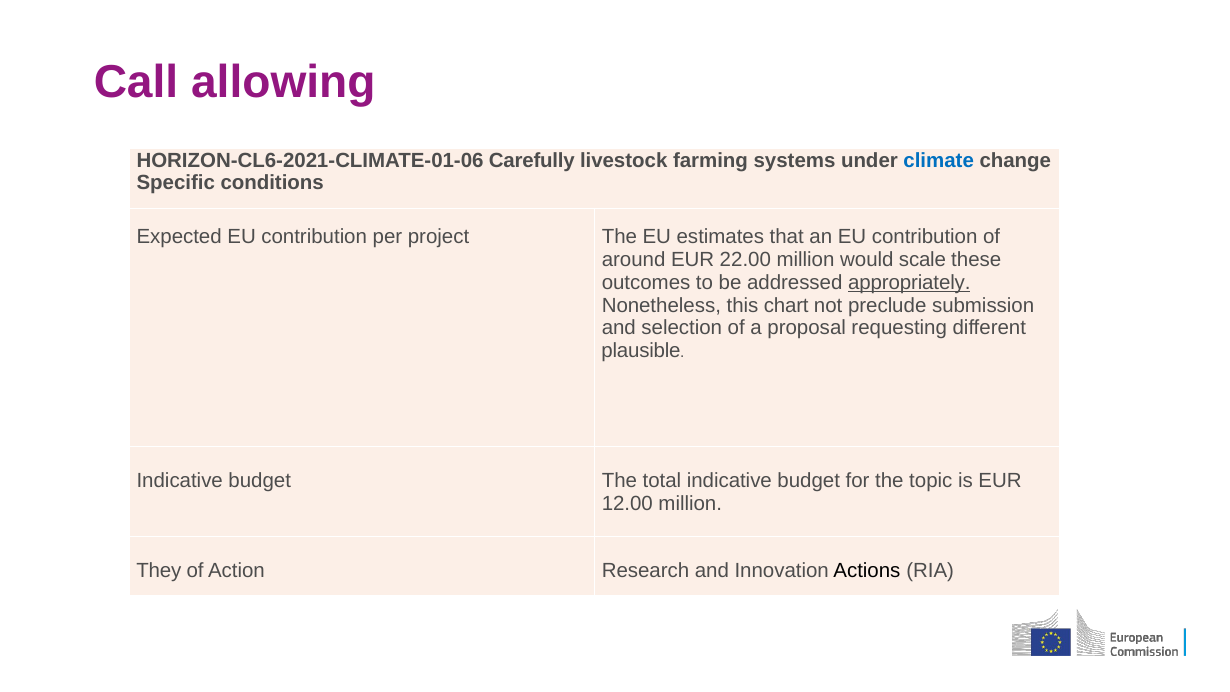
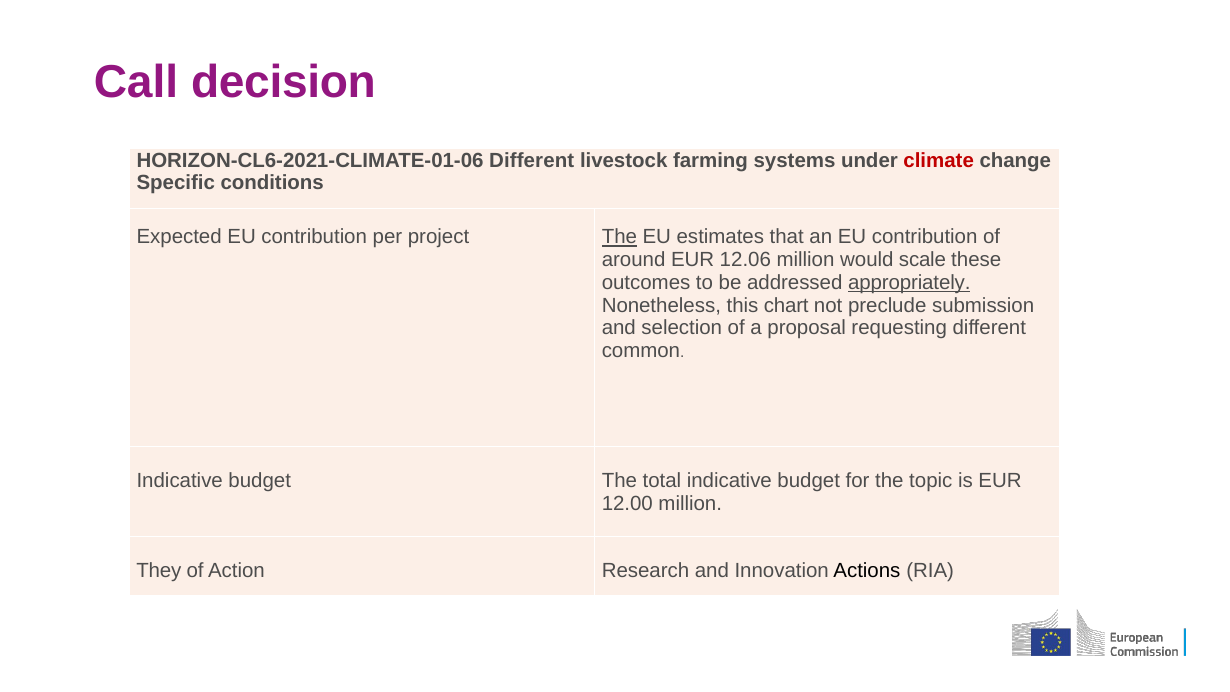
allowing: allowing -> decision (283, 83)
HORIZON-CL6-2021-CLIMATE-01-06 Carefully: Carefully -> Different (532, 160)
climate colour: blue -> red (939, 160)
The underline: none -> present (619, 237)
22.00: 22.00 -> 12.06 (745, 260)
plausible: plausible -> common (641, 351)
